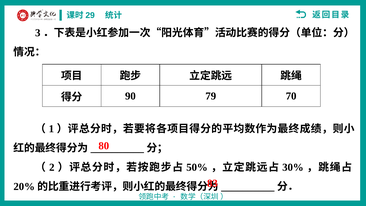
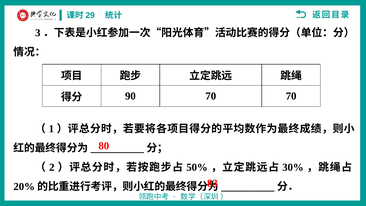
90 79: 79 -> 70 (211, 96)
